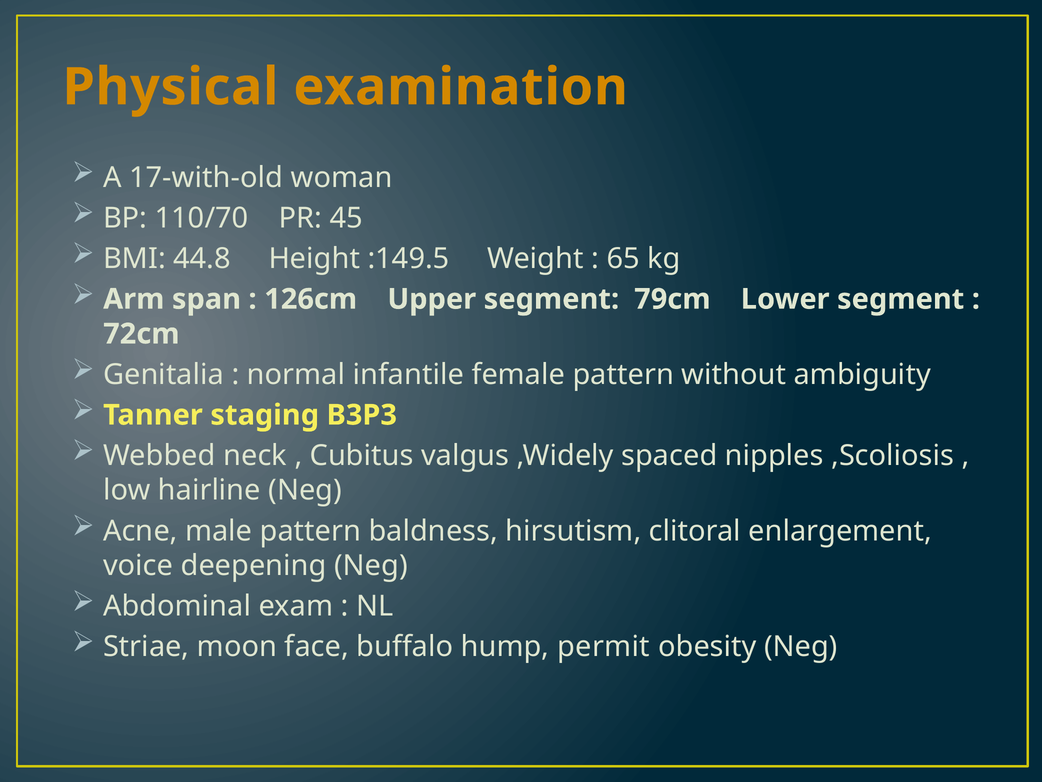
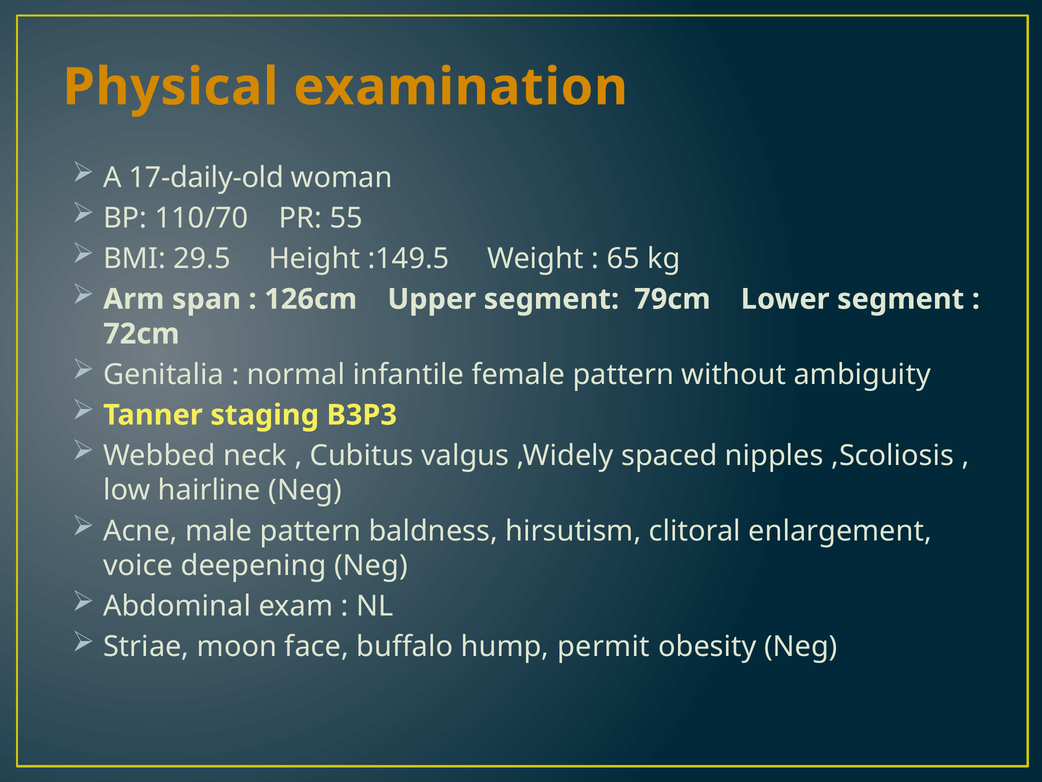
17-with-old: 17-with-old -> 17-daily-old (206, 177)
45: 45 -> 55 (346, 218)
44.8: 44.8 -> 29.5 (202, 258)
